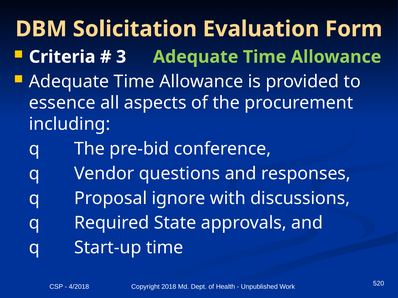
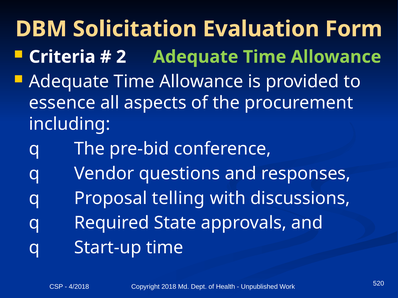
3: 3 -> 2 (121, 57)
ignore: ignore -> telling (178, 199)
